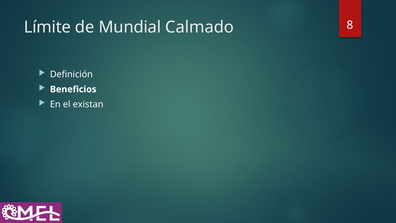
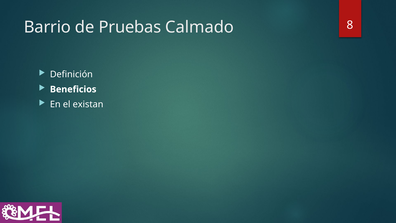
Límite: Límite -> Barrio (47, 27)
Mundial: Mundial -> Pruebas (130, 27)
